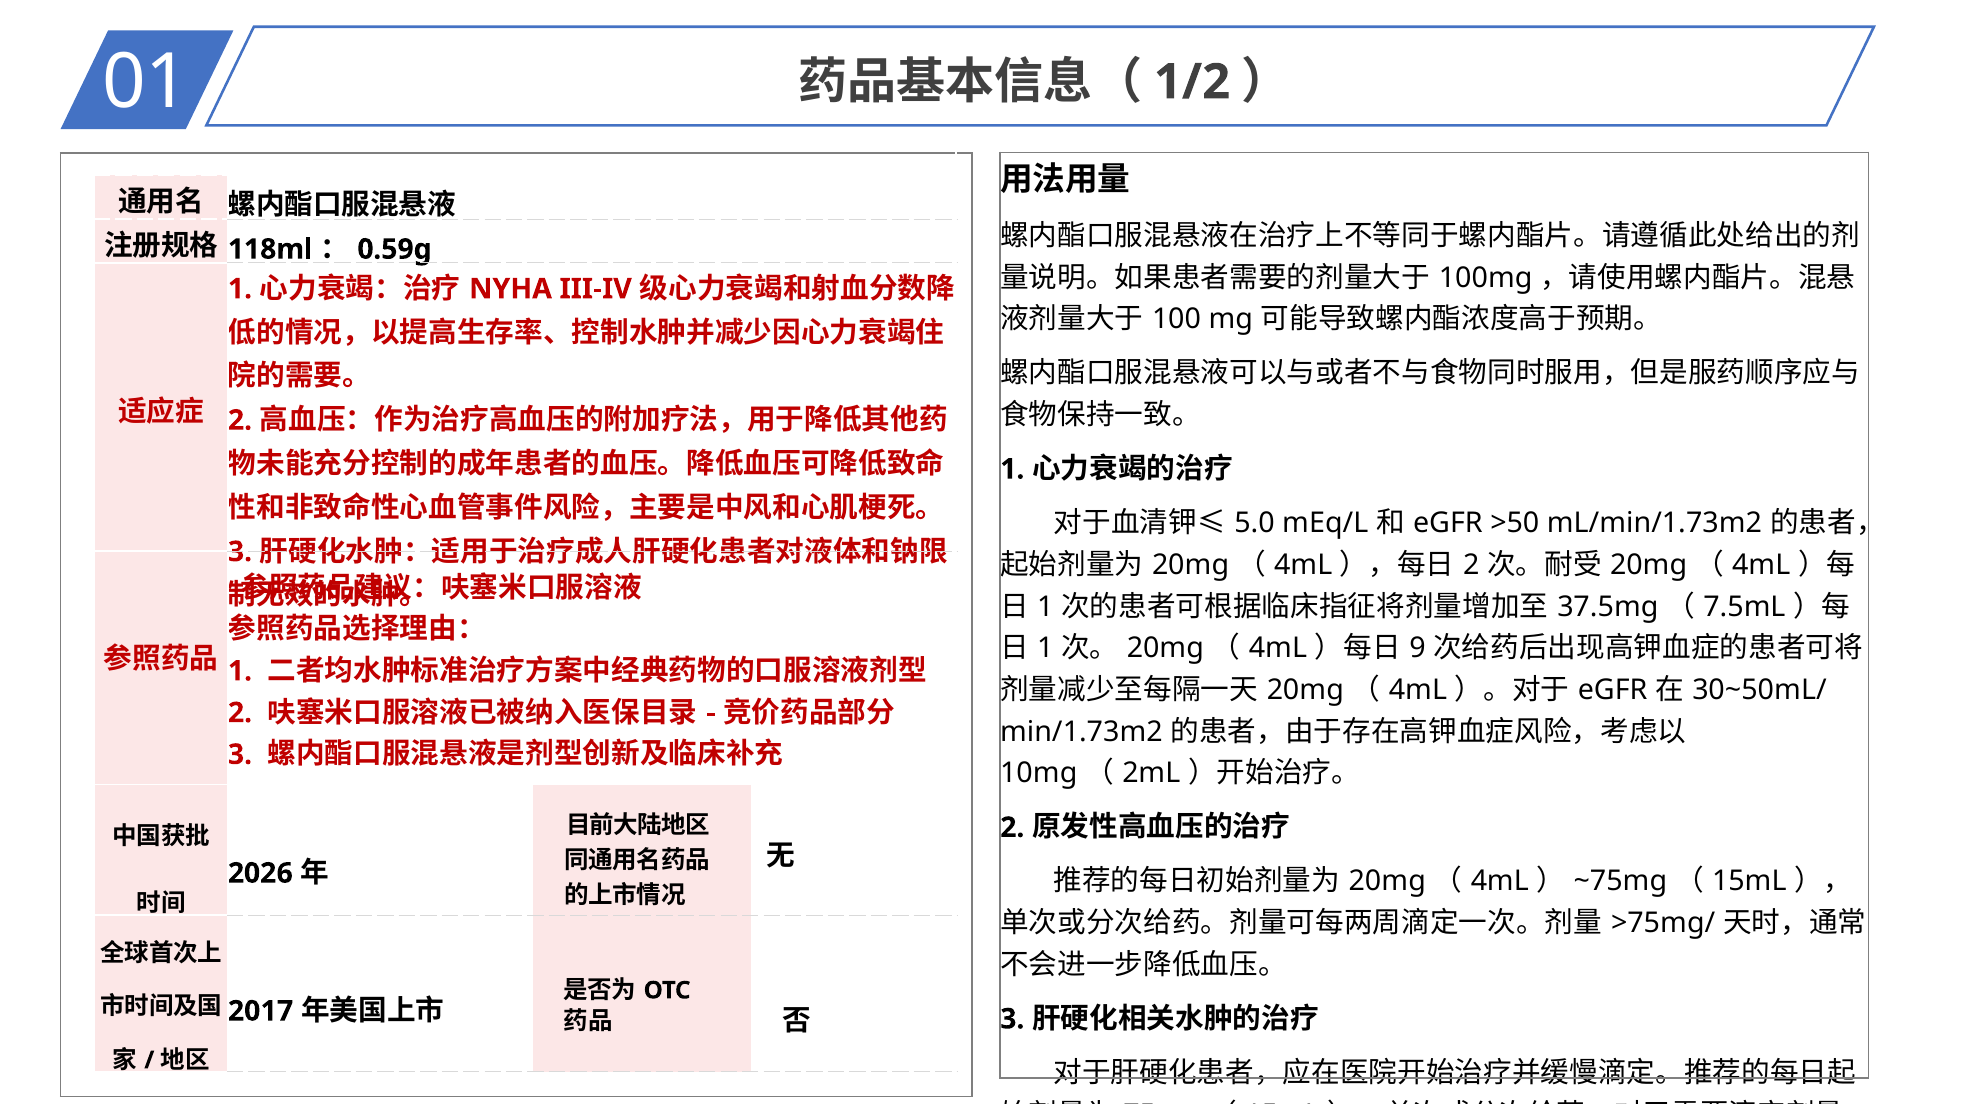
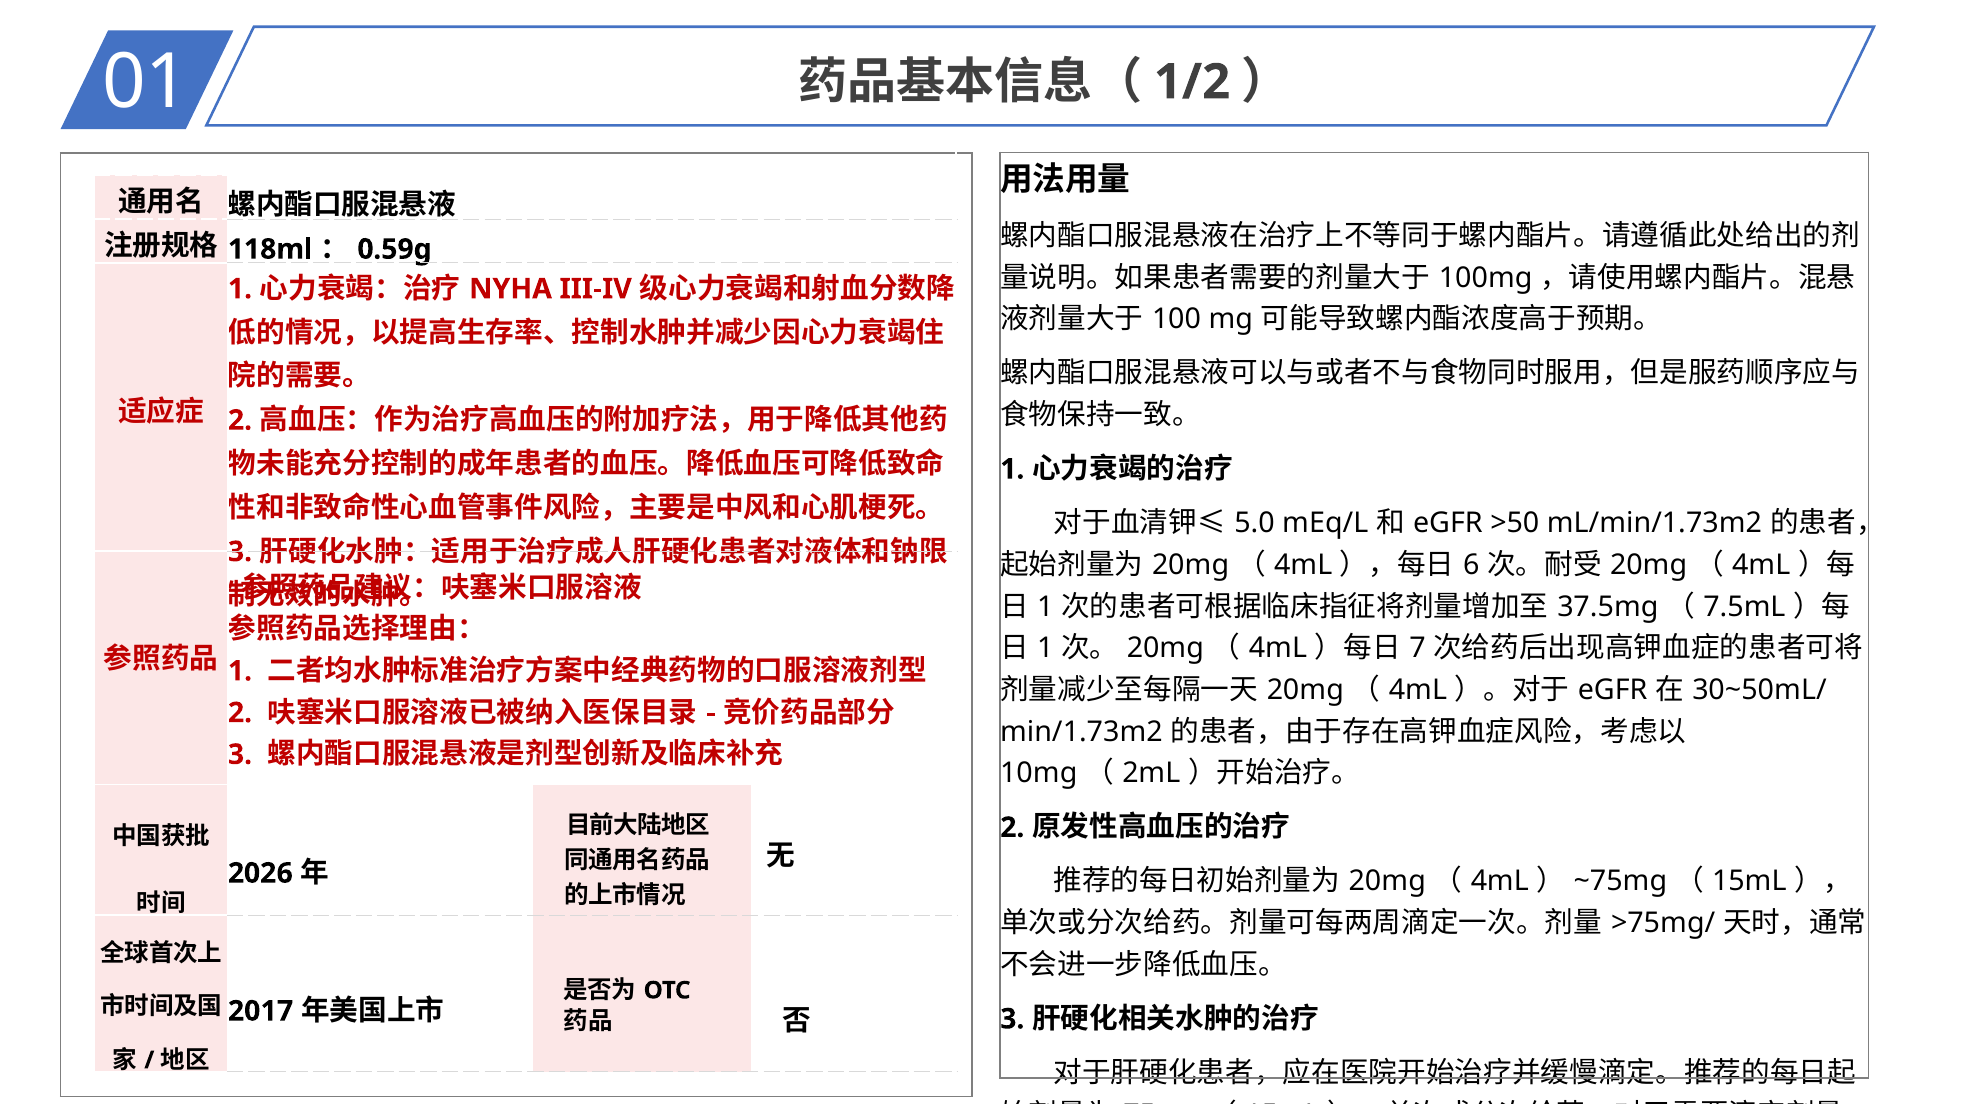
2: 2 -> 6 (1471, 565)
9: 9 -> 7 (1417, 648)
